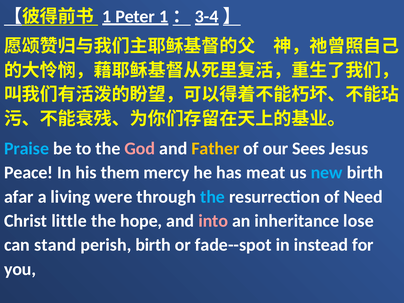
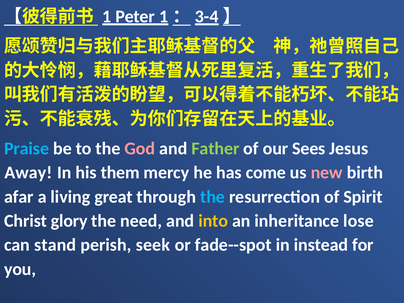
Father colour: yellow -> light green (215, 149)
Peace: Peace -> Away (28, 173)
meat: meat -> come (266, 173)
new colour: light blue -> pink (327, 173)
were: were -> great (114, 197)
Need: Need -> Spirit (363, 197)
little: little -> glory (69, 221)
hope: hope -> need (141, 221)
into colour: pink -> yellow (213, 221)
perish birth: birth -> seek (153, 245)
